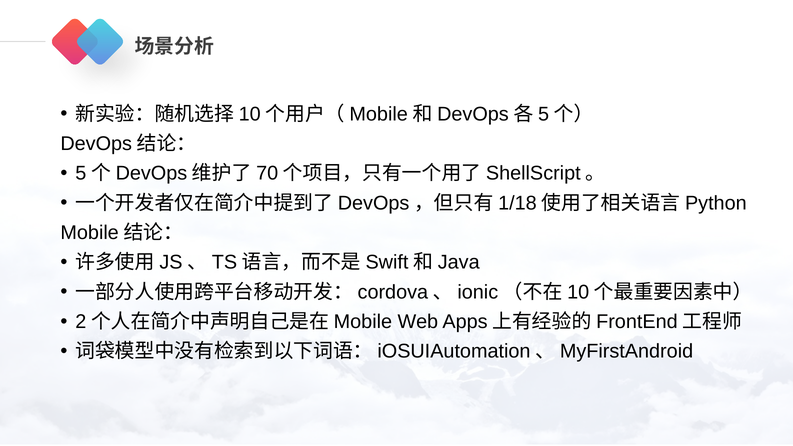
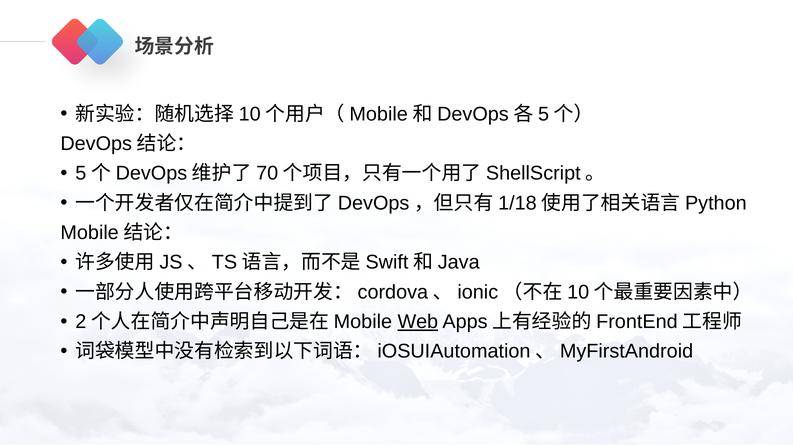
Web underline: none -> present (418, 322)
